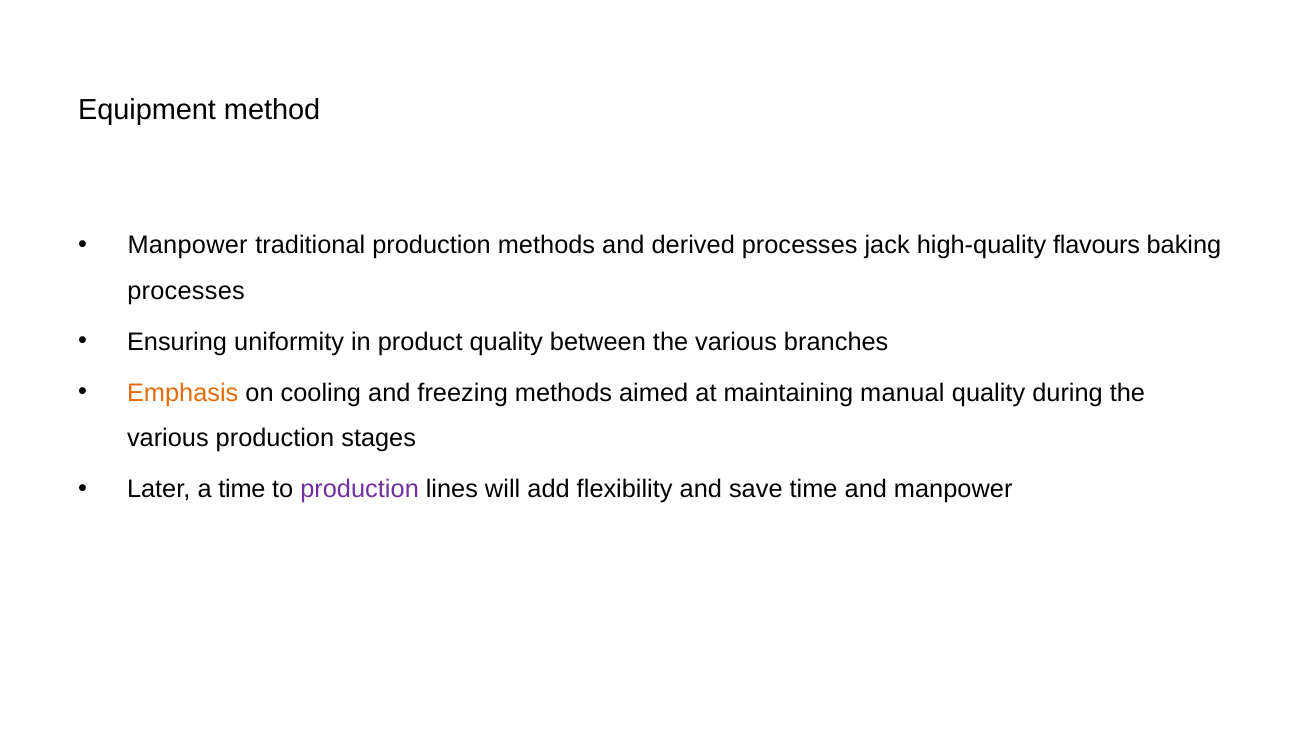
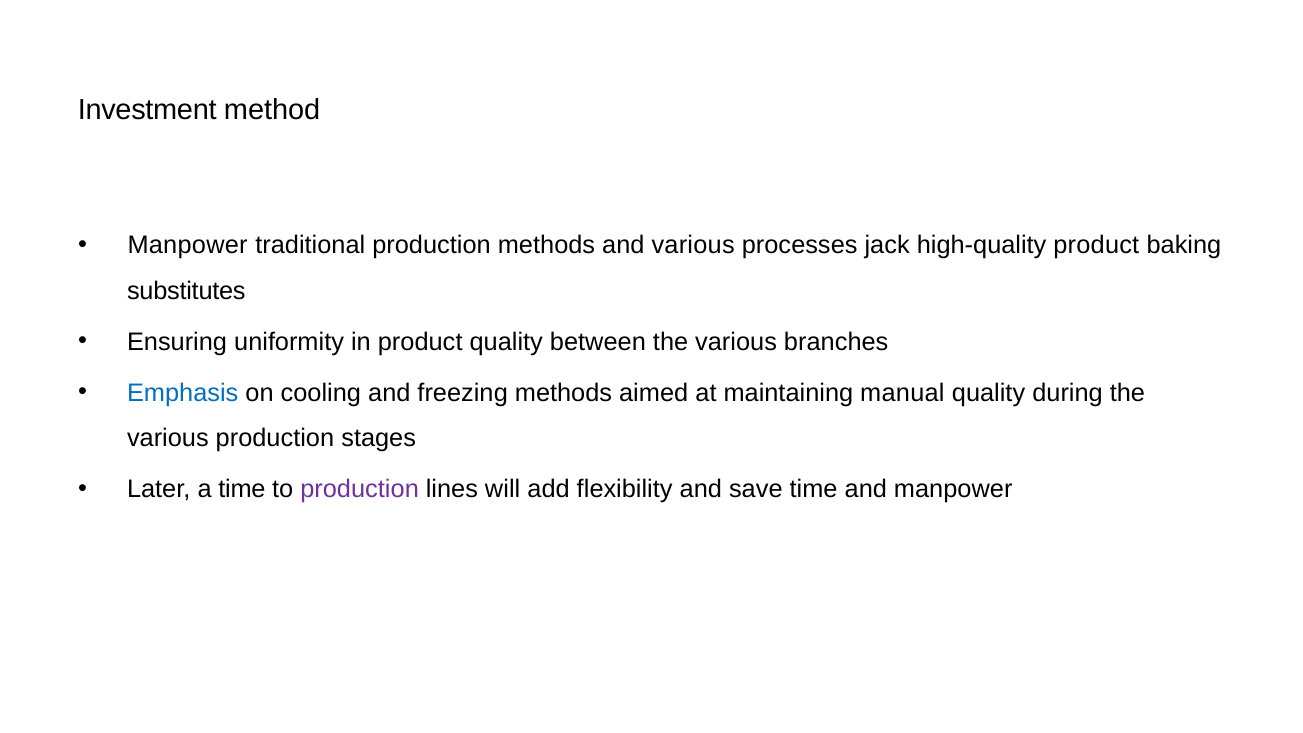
Equipment: Equipment -> Investment (147, 110)
and derived: derived -> various (693, 245)
high-quality flavours: flavours -> product (1096, 245)
processes: processes -> substitutes (186, 291)
Emphasis colour: orange -> blue (183, 393)
